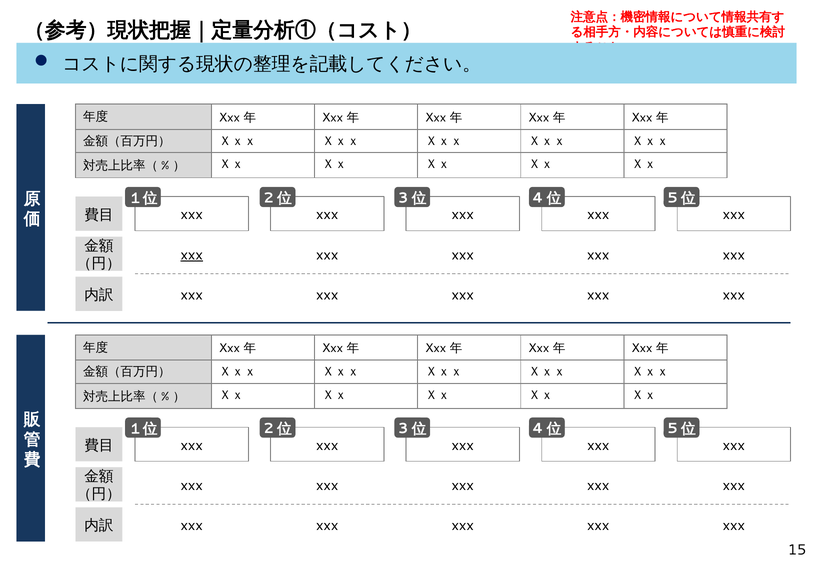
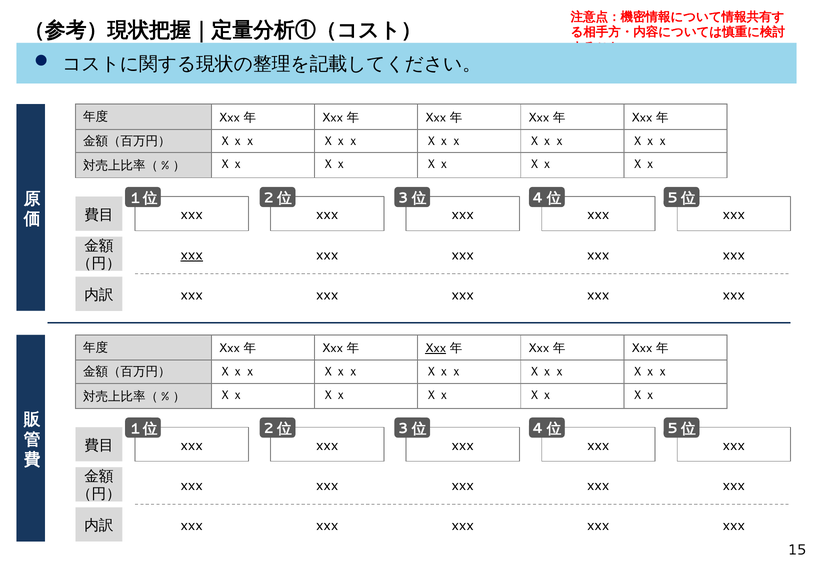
Xxx underline: none -> present (436, 348)
